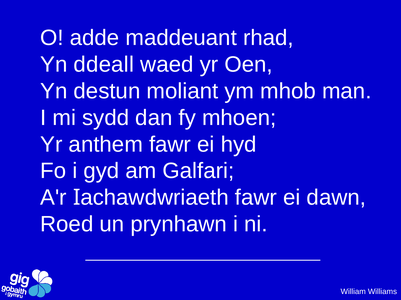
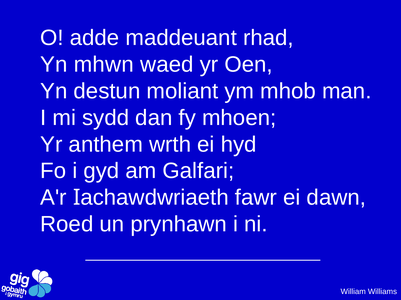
ddeall: ddeall -> mhwn (104, 65)
anthem fawr: fawr -> wrth (170, 145)
